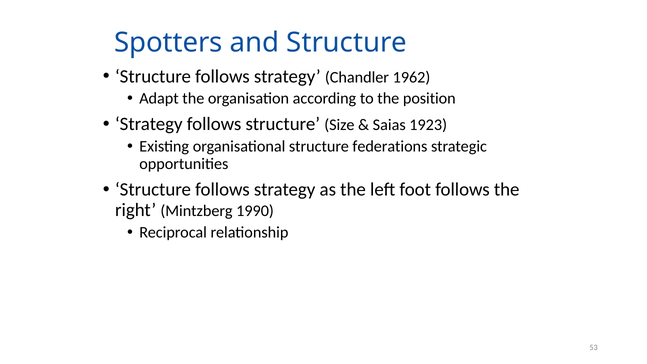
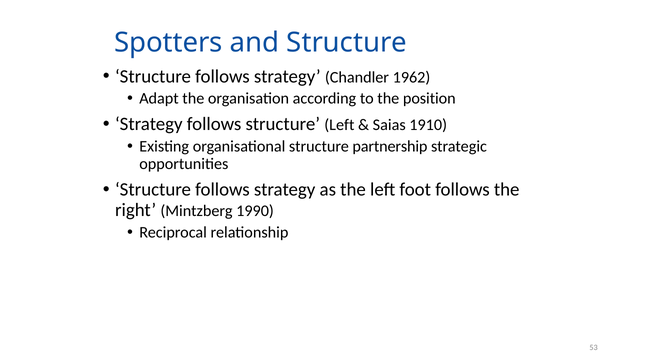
structure Size: Size -> Left (339, 125)
1923: 1923 -> 1910 (428, 125)
federations: federations -> partnership (390, 147)
